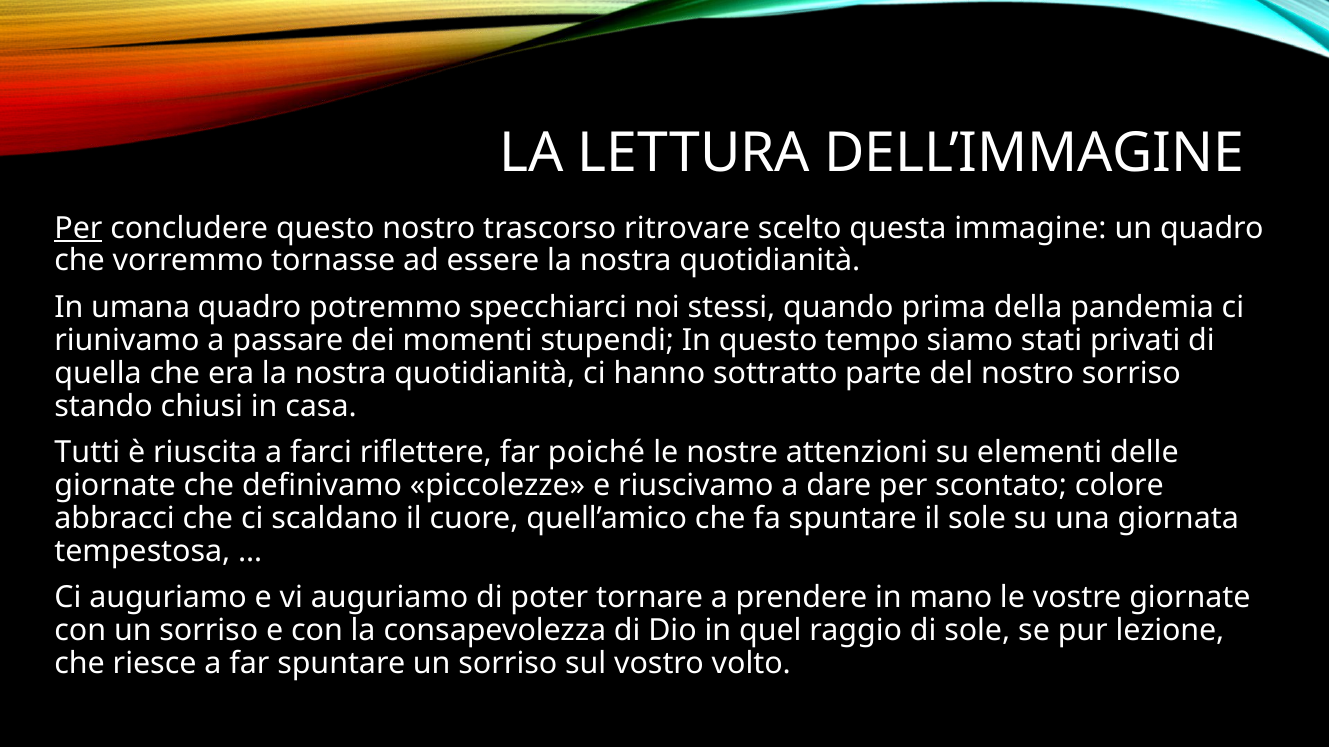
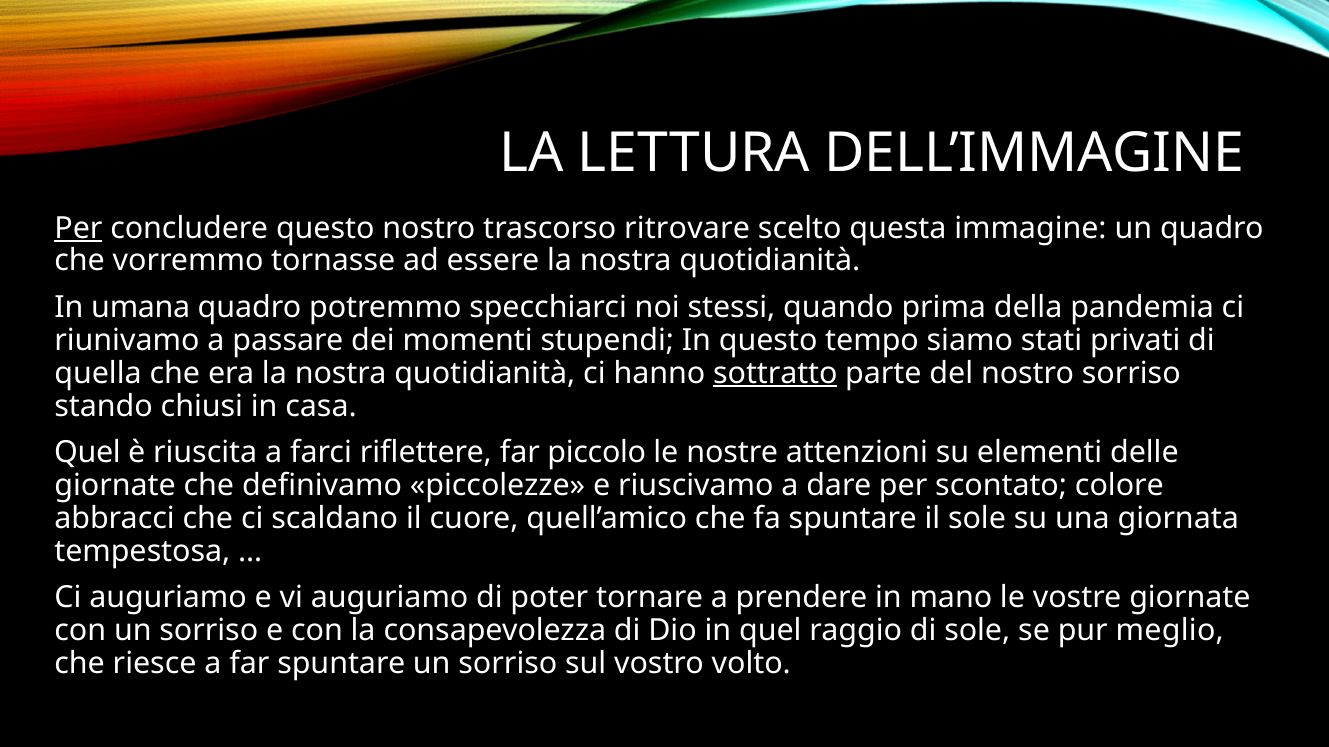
sottratto underline: none -> present (775, 373)
Tutti: Tutti -> Quel (87, 453)
poiché: poiché -> piccolo (597, 453)
lezione: lezione -> meglio (1170, 631)
